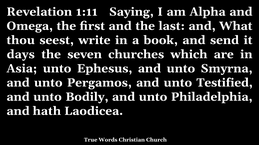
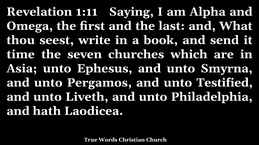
days: days -> time (21, 55)
Bodily: Bodily -> Liveth (87, 97)
